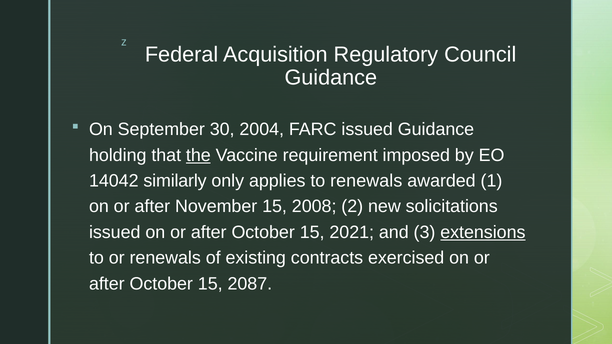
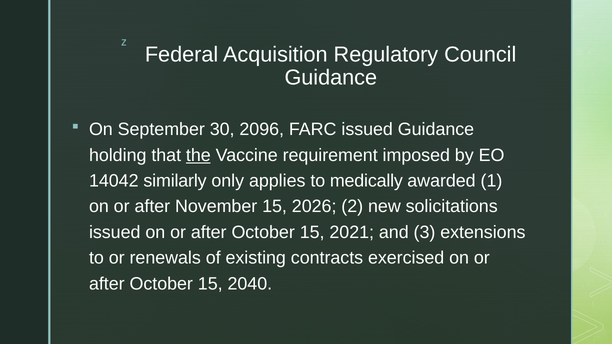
2004: 2004 -> 2096 (262, 130)
to renewals: renewals -> medically (366, 181)
2008: 2008 -> 2026 (314, 207)
extensions underline: present -> none (483, 232)
2087: 2087 -> 2040 (250, 284)
